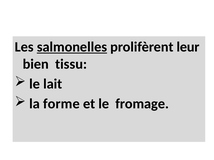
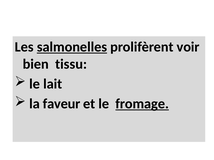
leur: leur -> voir (188, 47)
forme: forme -> faveur (62, 104)
fromage underline: none -> present (142, 104)
